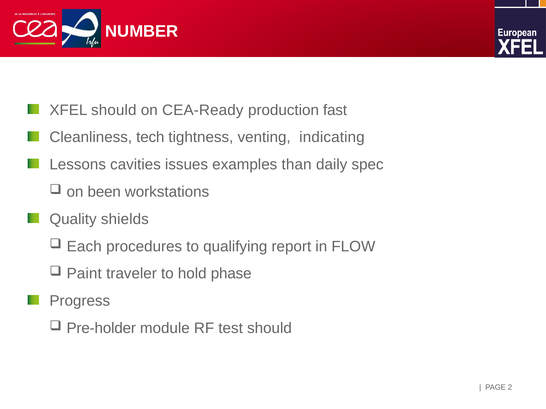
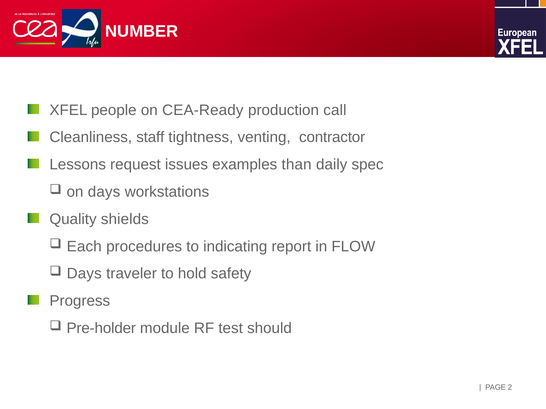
XFEL should: should -> people (114, 110)
fast: fast -> call (335, 110)
tech: tech -> staff (150, 137)
indicating: indicating -> contractor (332, 137)
cavities: cavities -> request (135, 165)
on been: been -> days (104, 192)
qualifying: qualifying -> indicating (235, 247)
Paint: Paint -> Days (84, 274)
phase: phase -> safety (231, 274)
